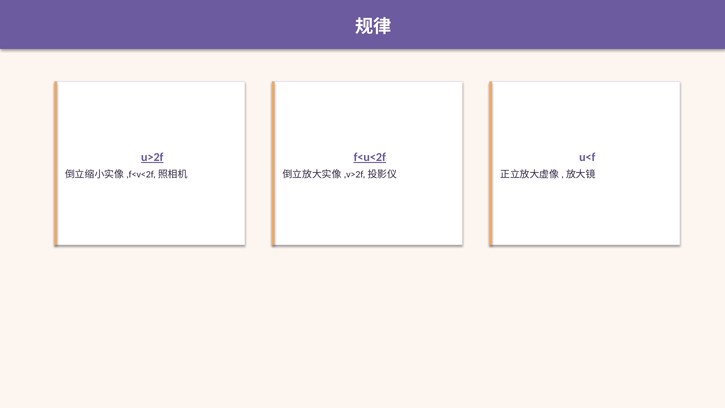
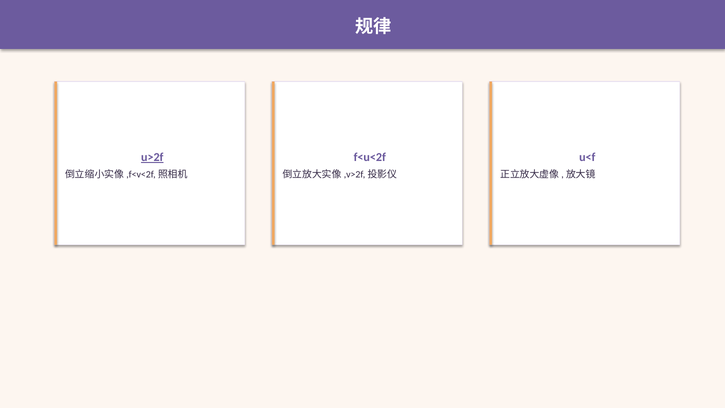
f<u<2f underline: present -> none (370, 157)
